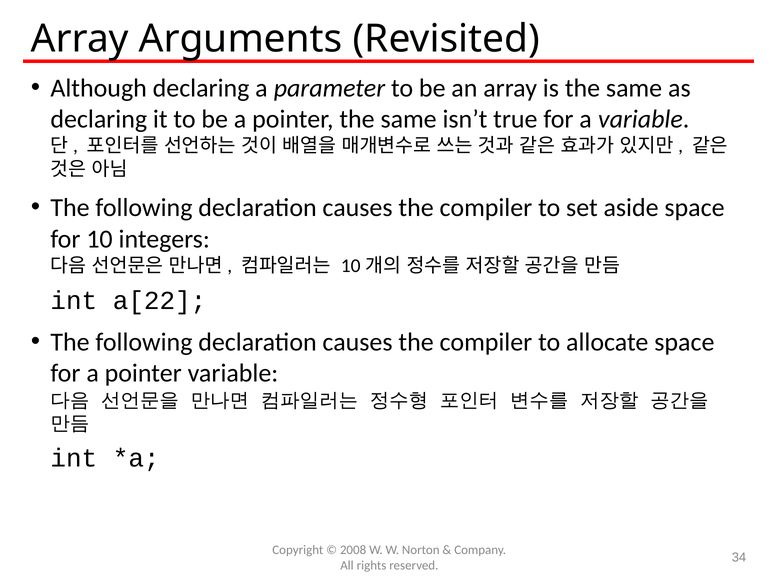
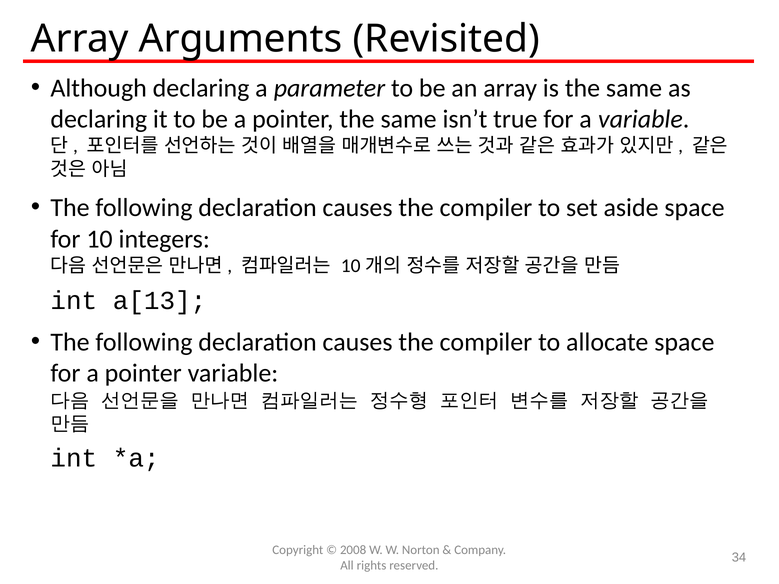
a[22: a[22 -> a[13 (160, 301)
